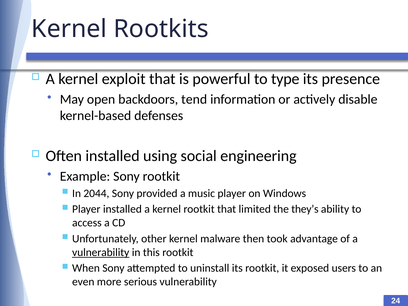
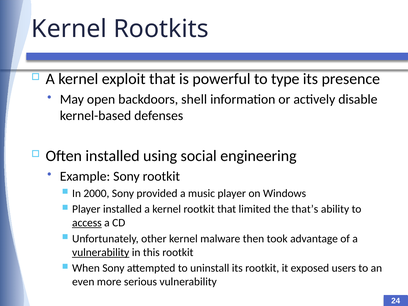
tend: tend -> shell (194, 99)
2044: 2044 -> 2000 (96, 193)
they’s: they’s -> that’s (305, 209)
access underline: none -> present (87, 223)
